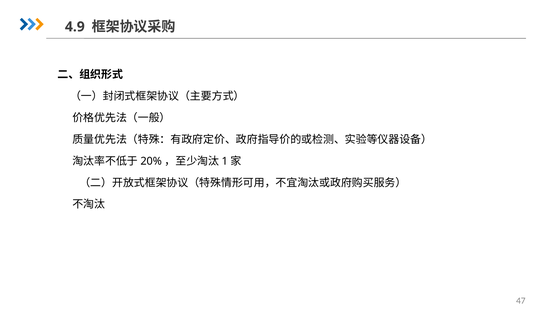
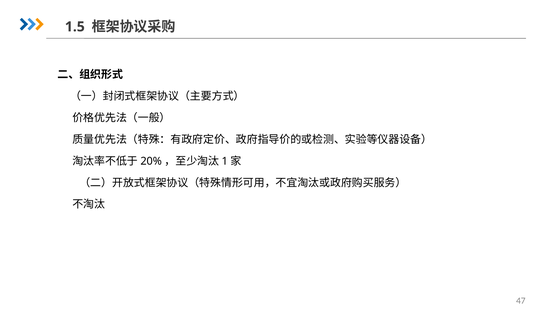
4.9: 4.9 -> 1.5 (75, 27)
